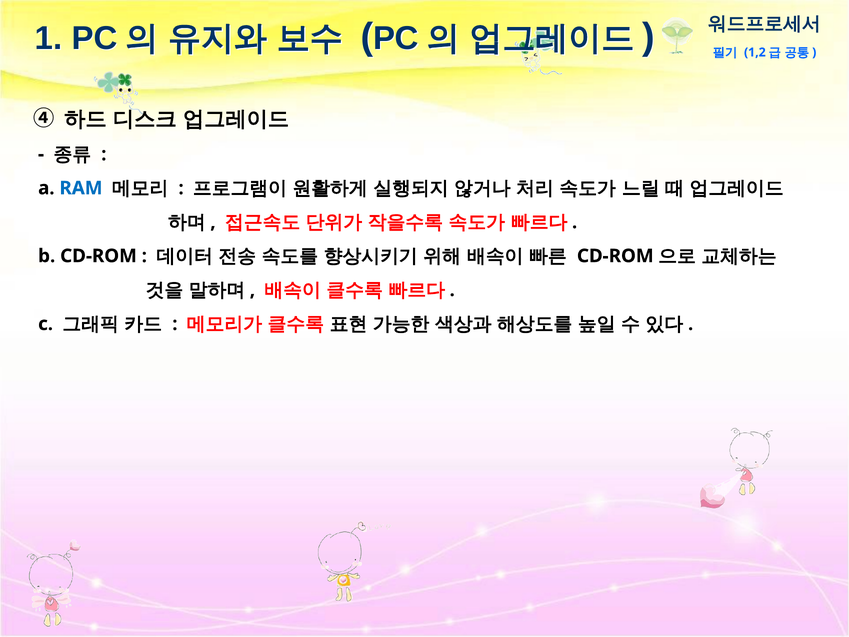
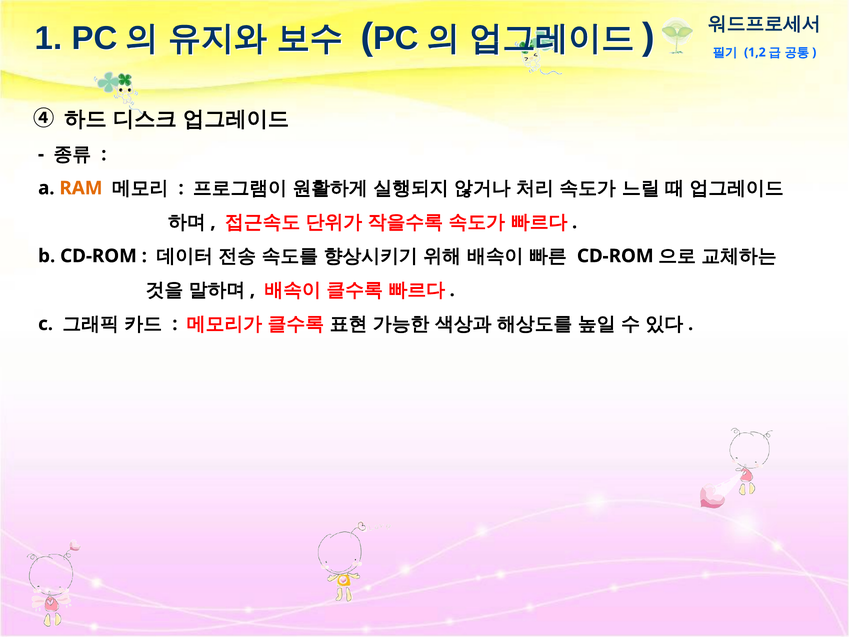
RAM colour: blue -> orange (81, 188)
